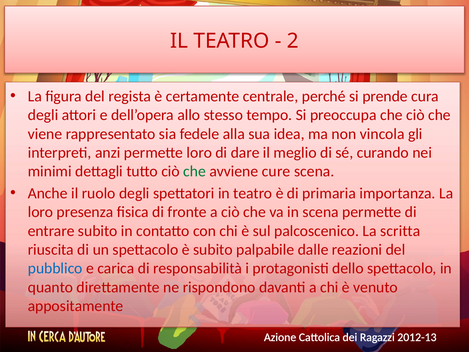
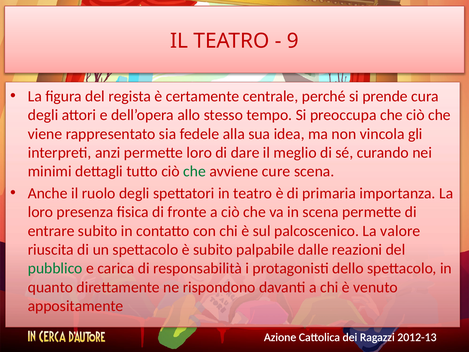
2: 2 -> 9 (293, 41)
scritta: scritta -> valore (400, 231)
pubblico colour: blue -> green (55, 268)
